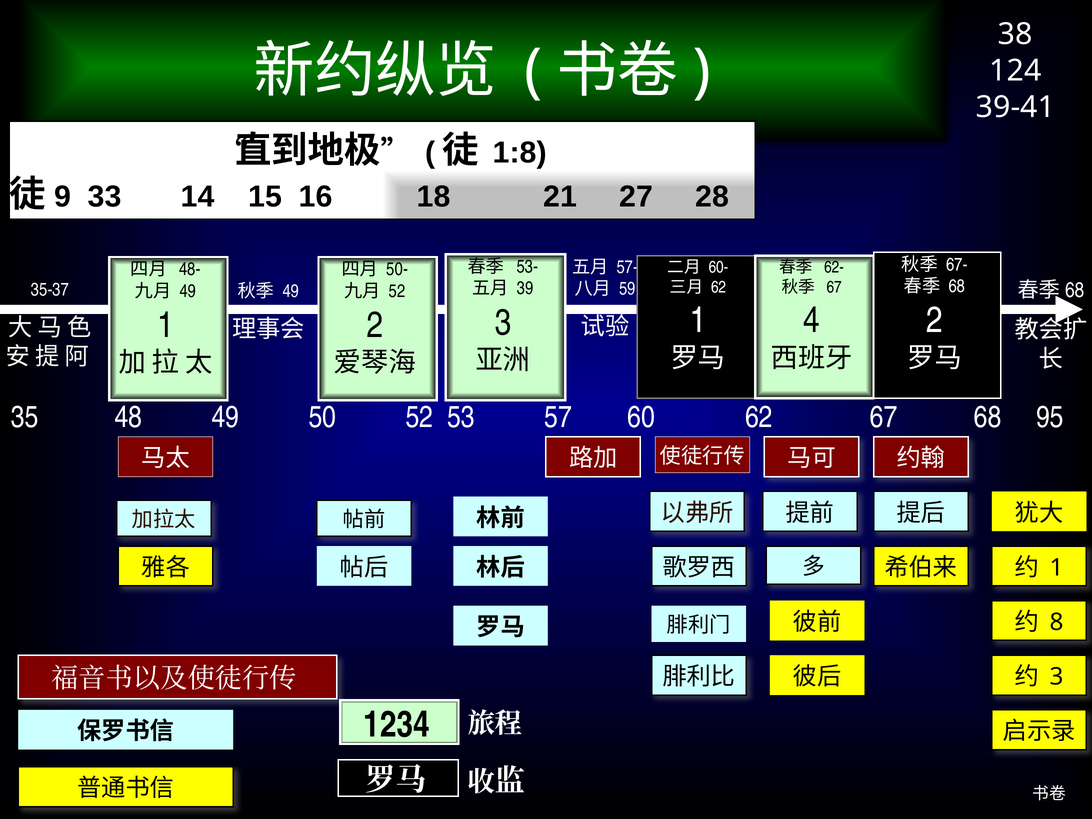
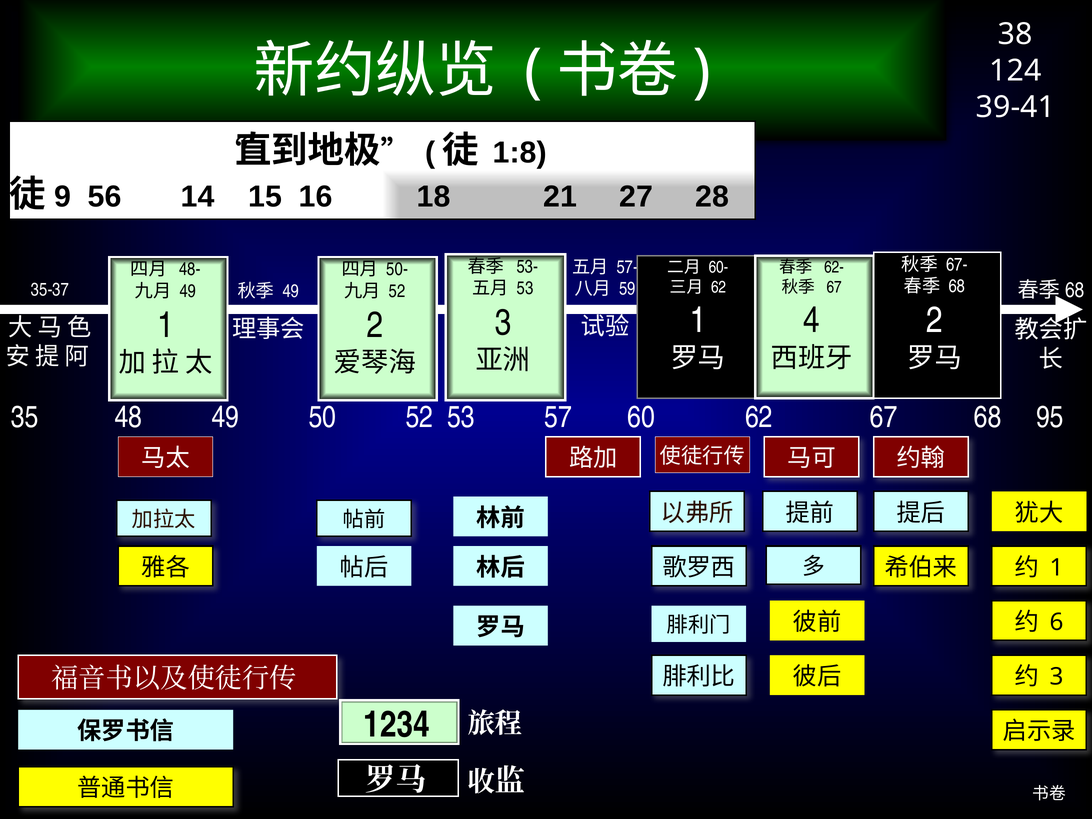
33: 33 -> 56 (105, 197)
39: 39 -> 53 (525, 288)
8: 8 -> 6 (1057, 622)
